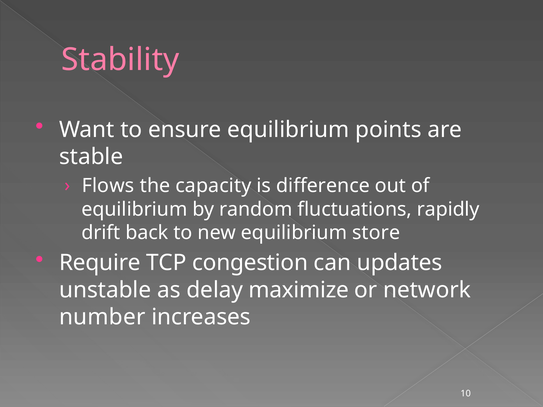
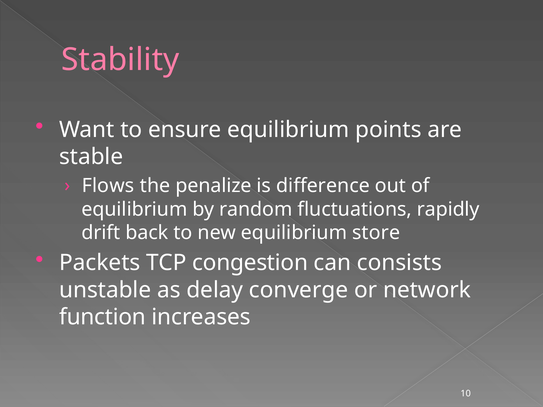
capacity: capacity -> penalize (213, 186)
Require: Require -> Packets (100, 263)
updates: updates -> consists (399, 263)
maximize: maximize -> converge (299, 290)
number: number -> function (102, 317)
